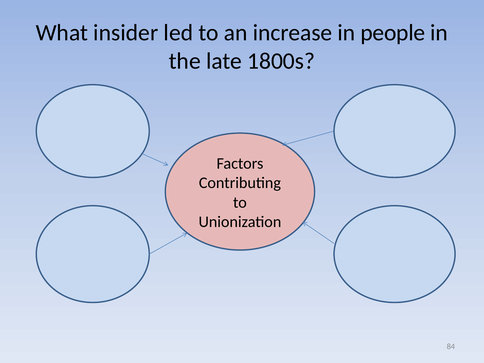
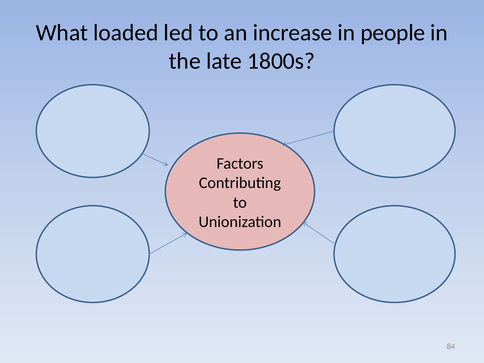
insider: insider -> loaded (126, 33)
